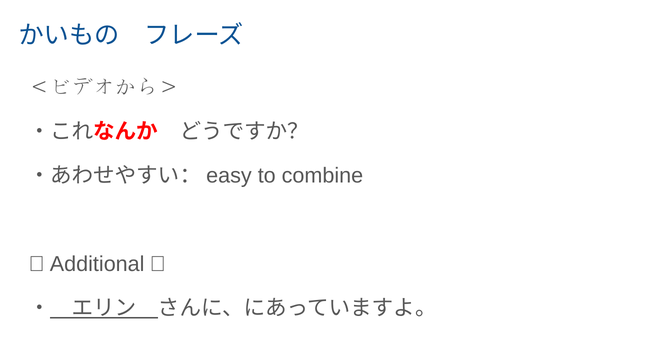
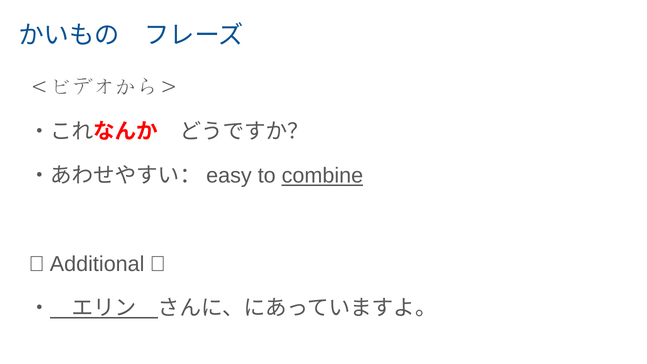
combine underline: none -> present (322, 176)
